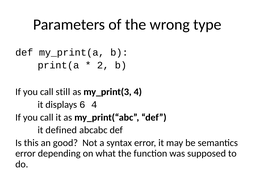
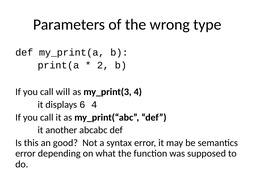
still: still -> will (63, 92)
defined: defined -> another (61, 130)
